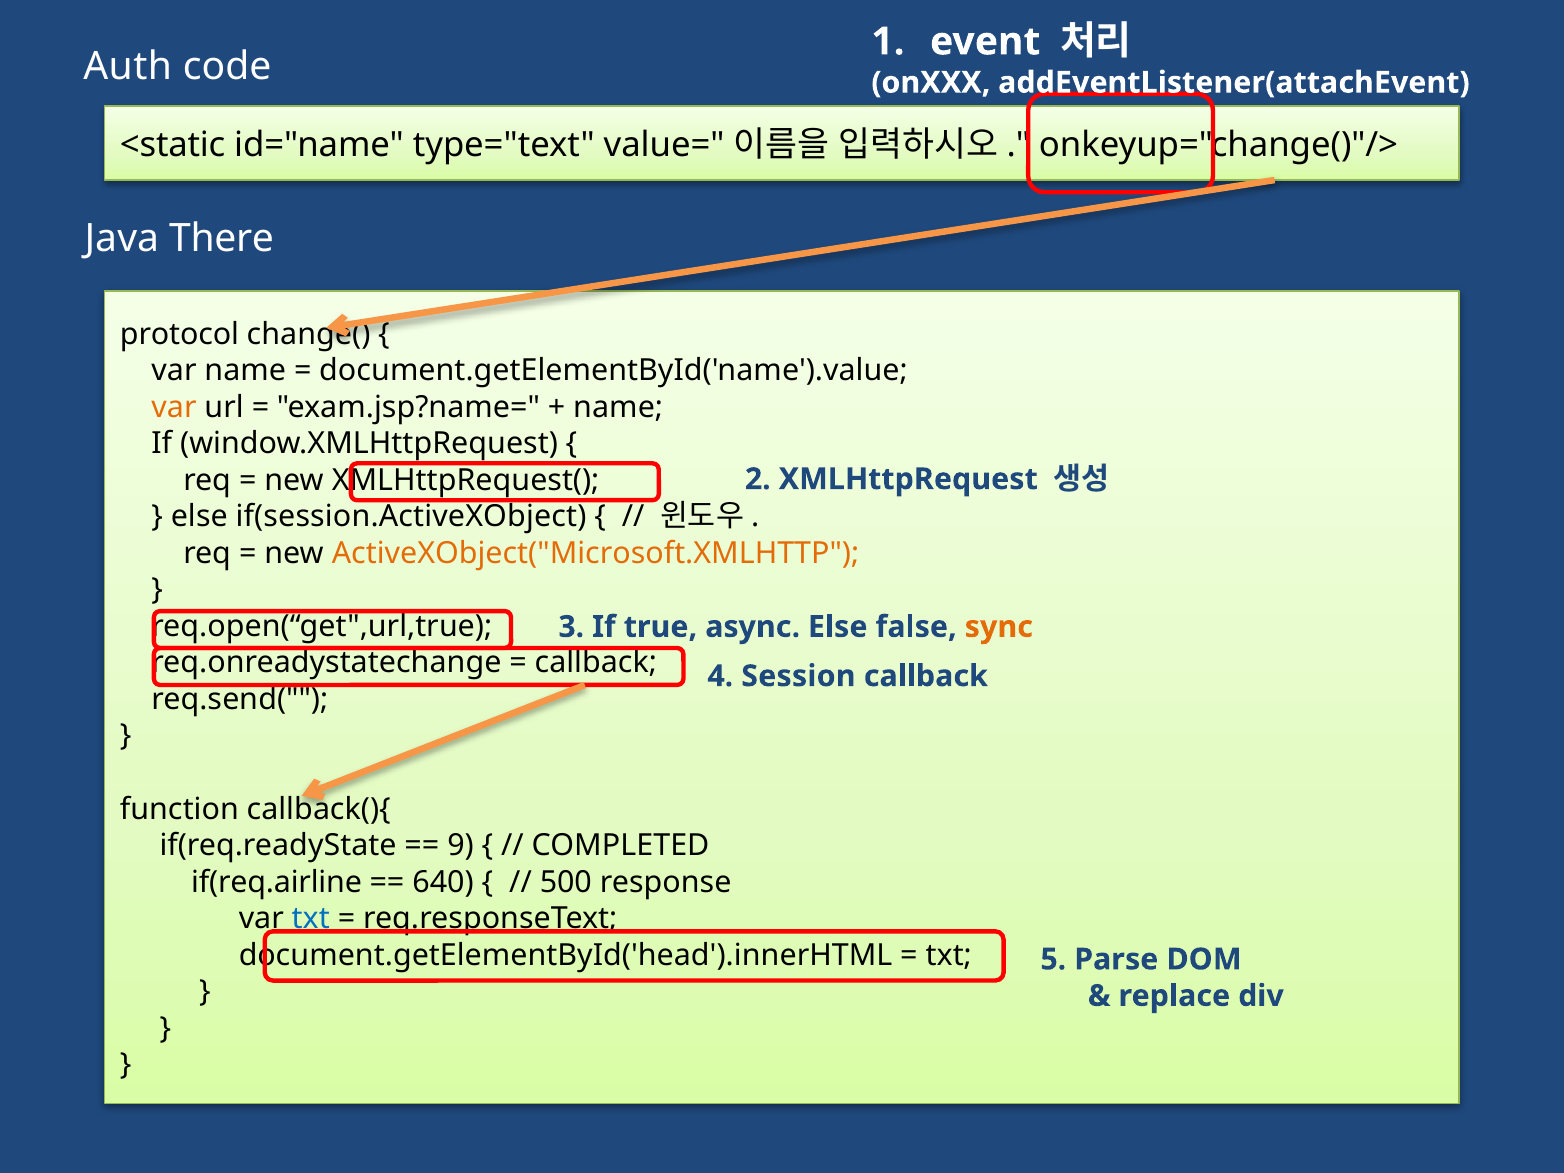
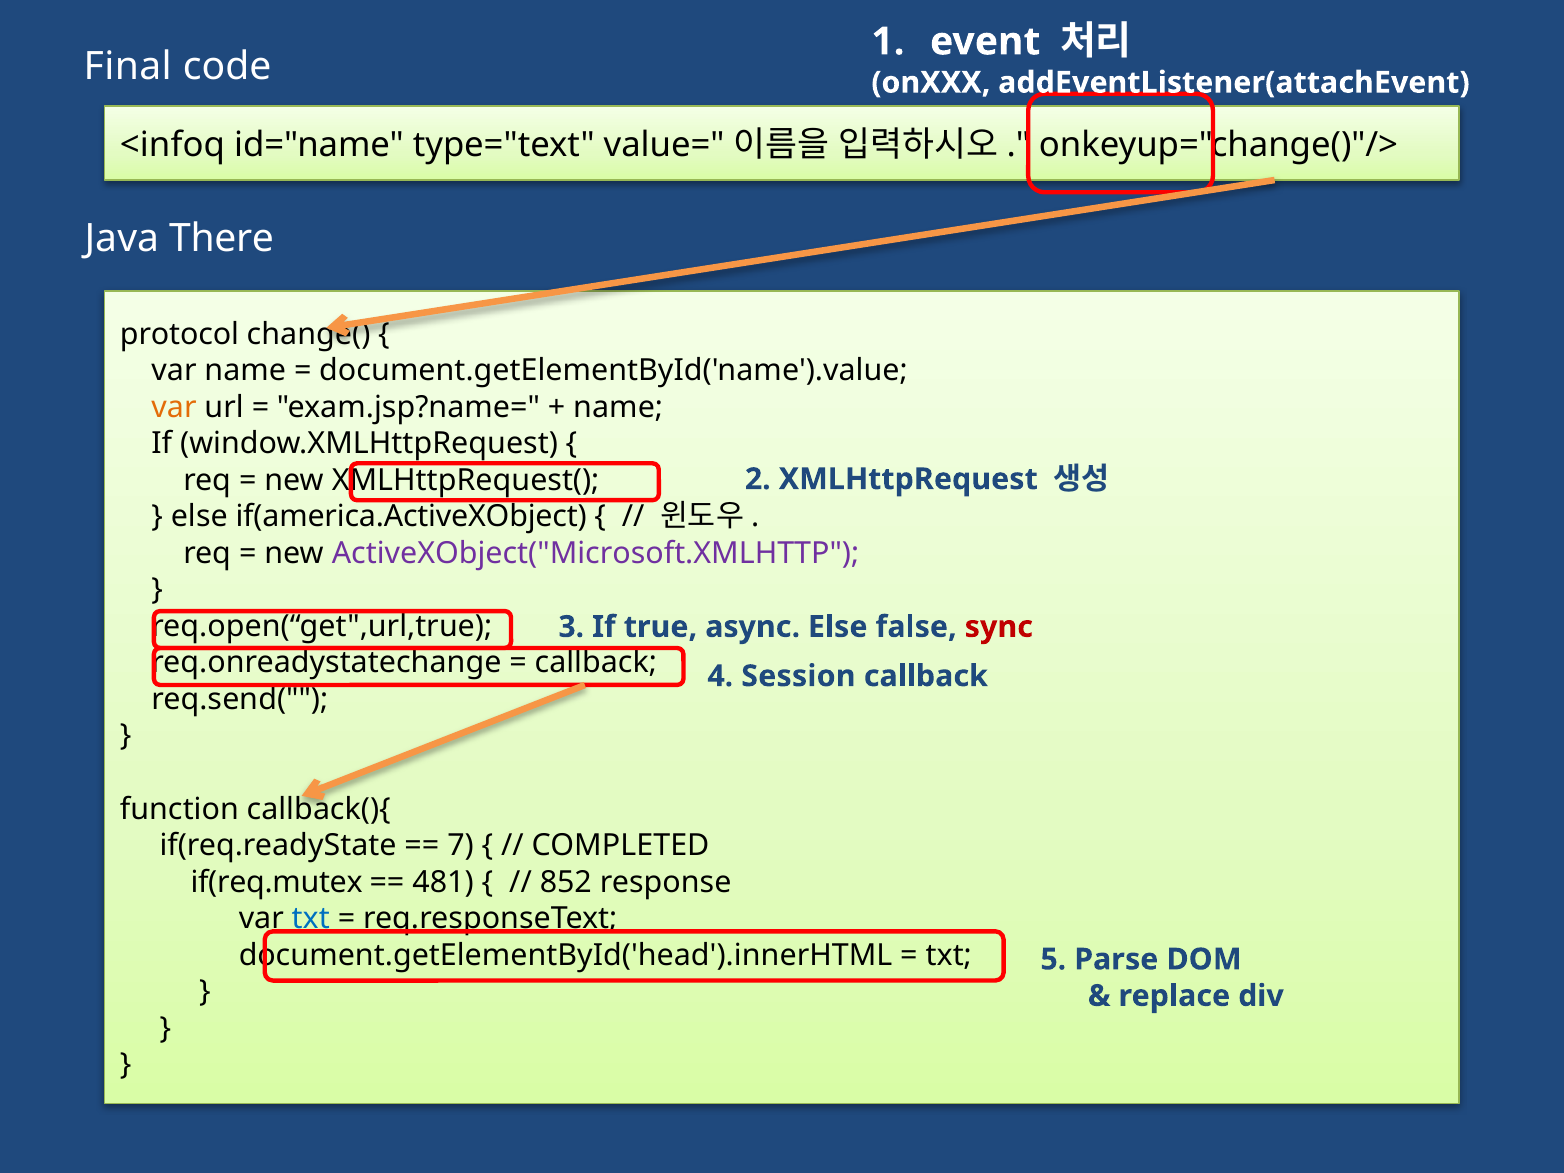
Auth: Auth -> Final (128, 66)
<static: <static -> <infoq (173, 145)
if(session.ActiveXObject: if(session.ActiveXObject -> if(america.ActiveXObject (411, 517)
ActiveXObject("Microsoft.XMLHTTP colour: orange -> purple (596, 553)
sync colour: orange -> red (999, 627)
9: 9 -> 7 (461, 845)
if(req.airline: if(req.airline -> if(req.mutex (277, 882)
640: 640 -> 481 (443, 882)
500: 500 -> 852 (566, 882)
